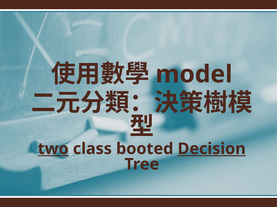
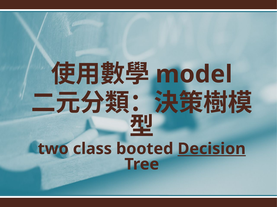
two underline: present -> none (53, 149)
